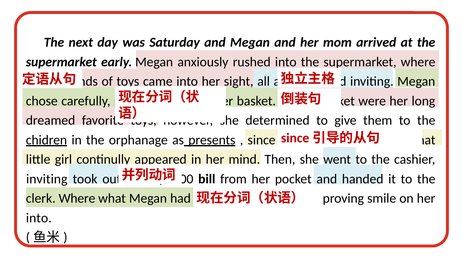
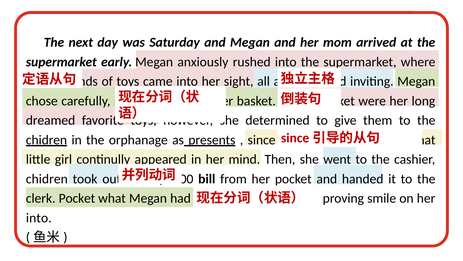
inviting: inviting -> chidren (47, 178)
clerk Where: Where -> Pocket (77, 198)
